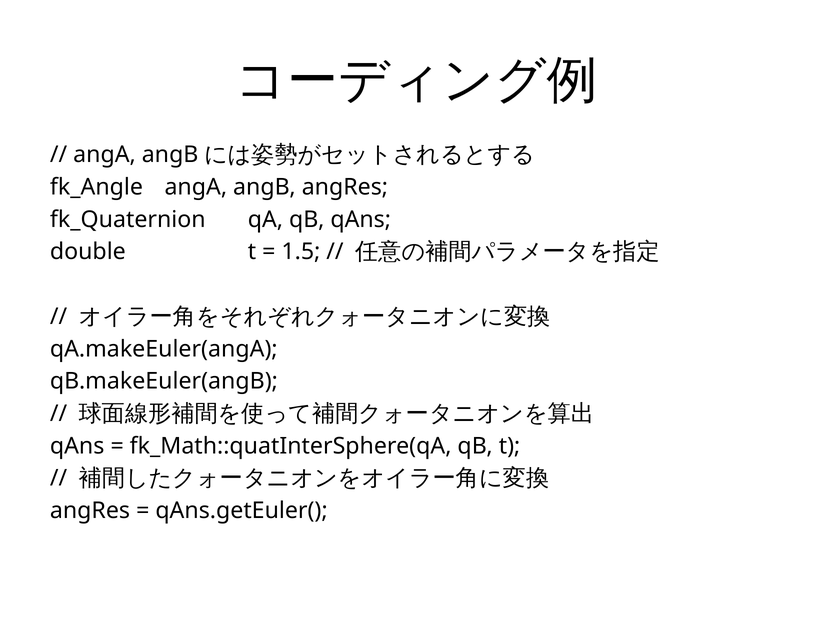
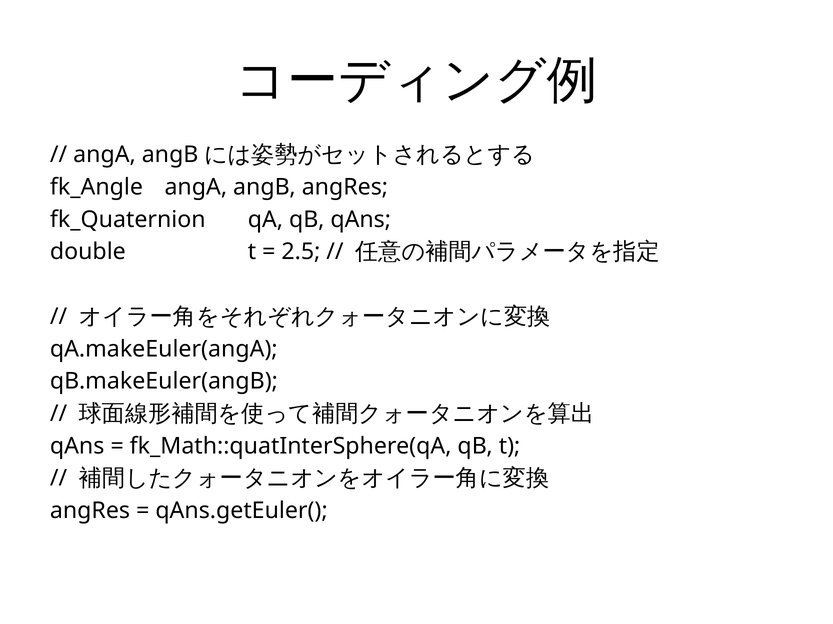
1.5: 1.5 -> 2.5 (301, 252)
